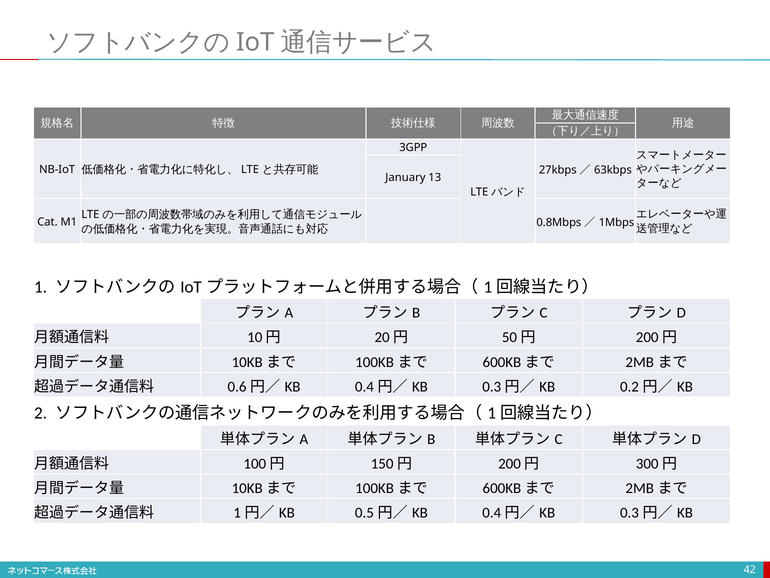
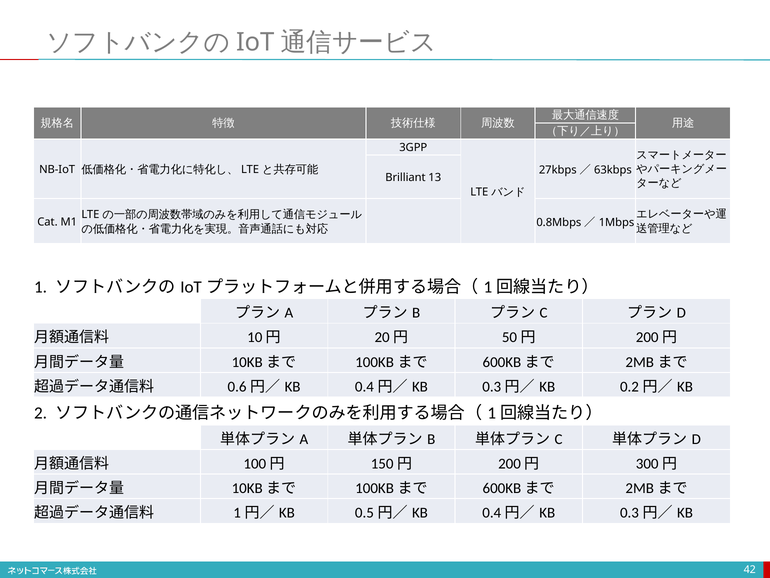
January: January -> Brilliant (405, 177)
